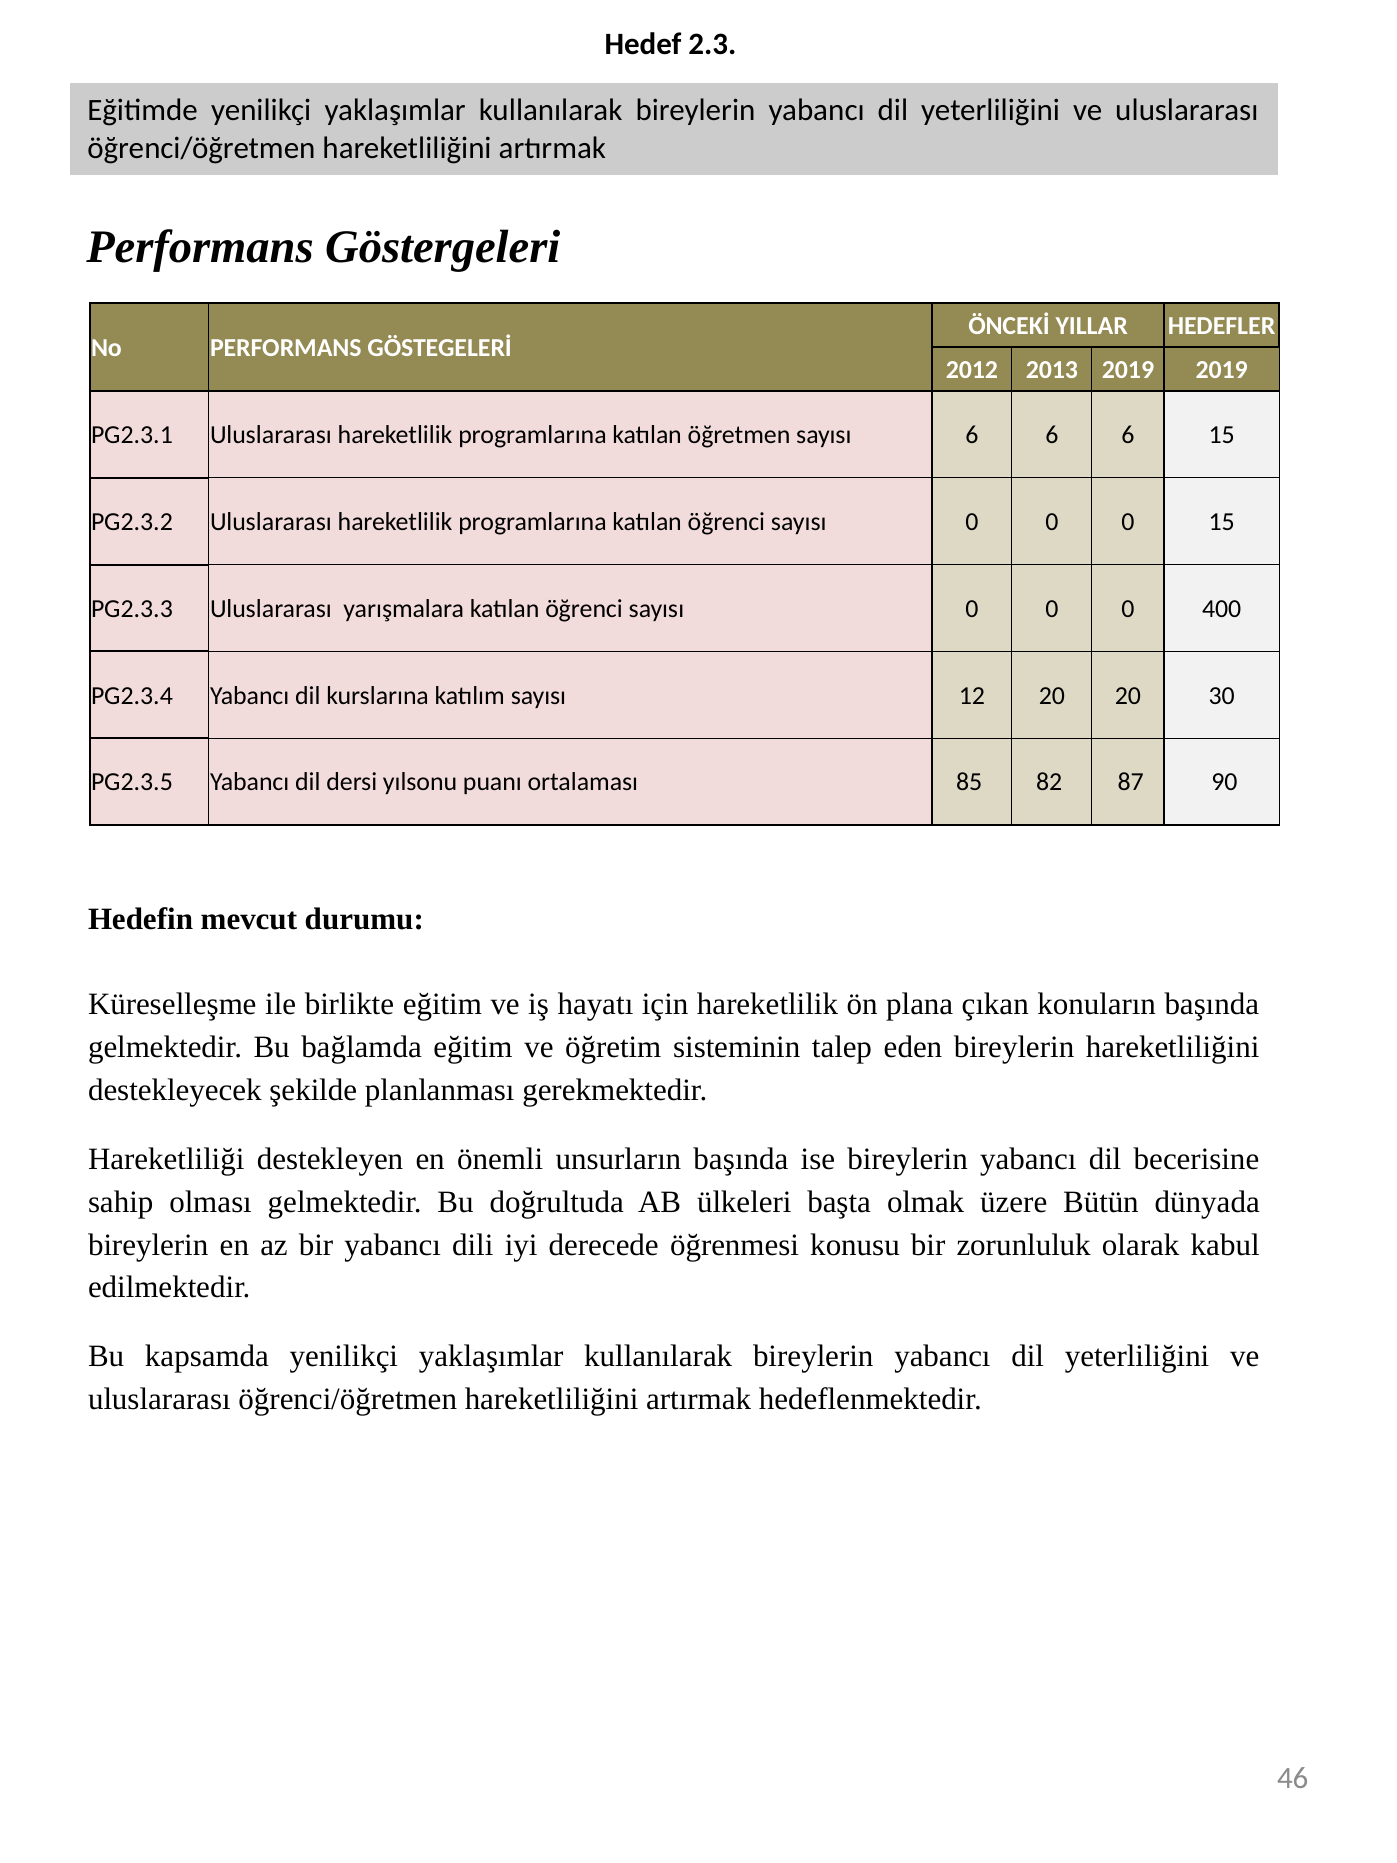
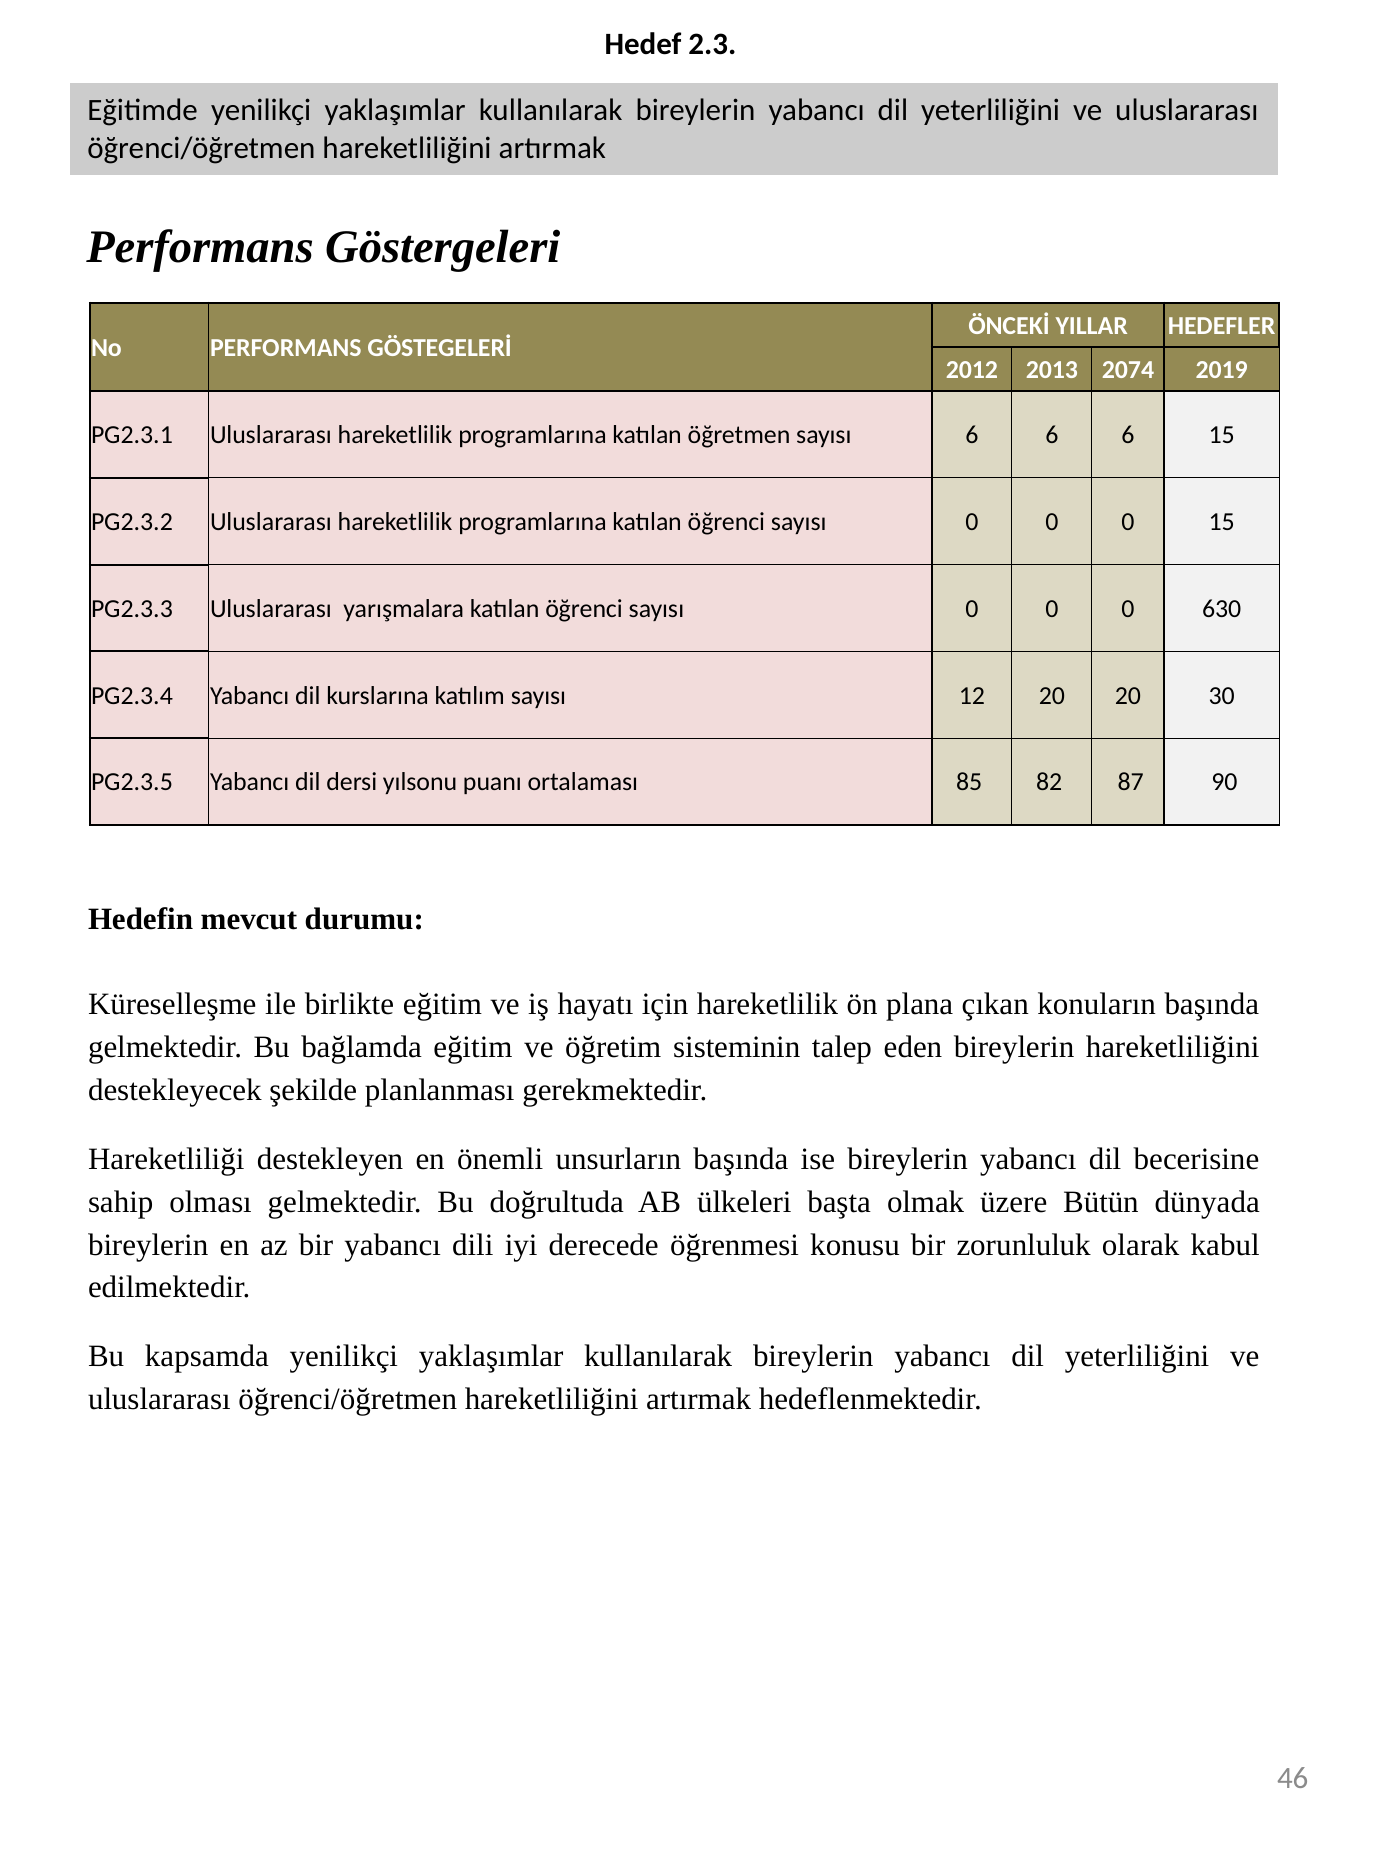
2013 2019: 2019 -> 2074 (1128, 370)
400: 400 -> 630 (1222, 609)
